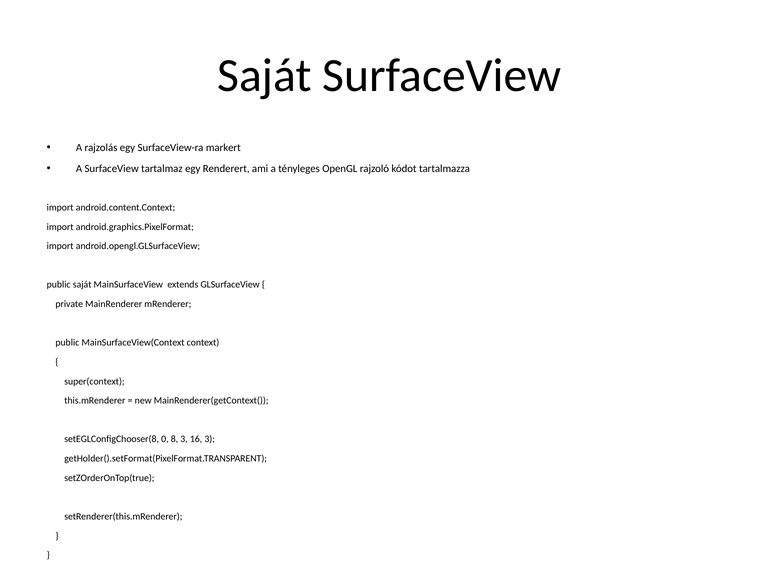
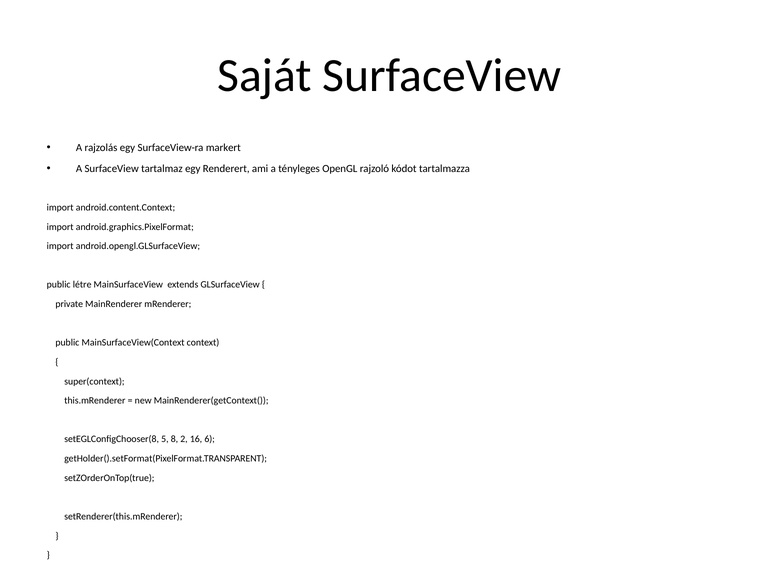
public saját: saját -> létre (82, 284)
0: 0 -> 5 (165, 439)
8 3: 3 -> 2 (184, 439)
16 3: 3 -> 6 (210, 439)
